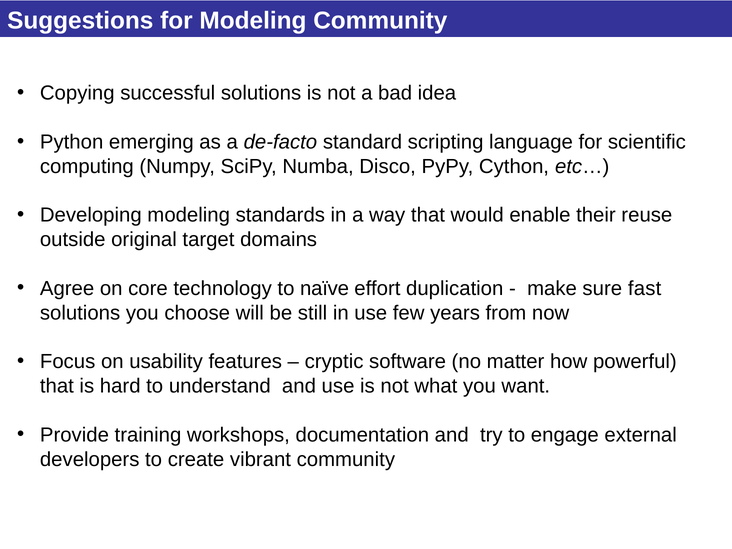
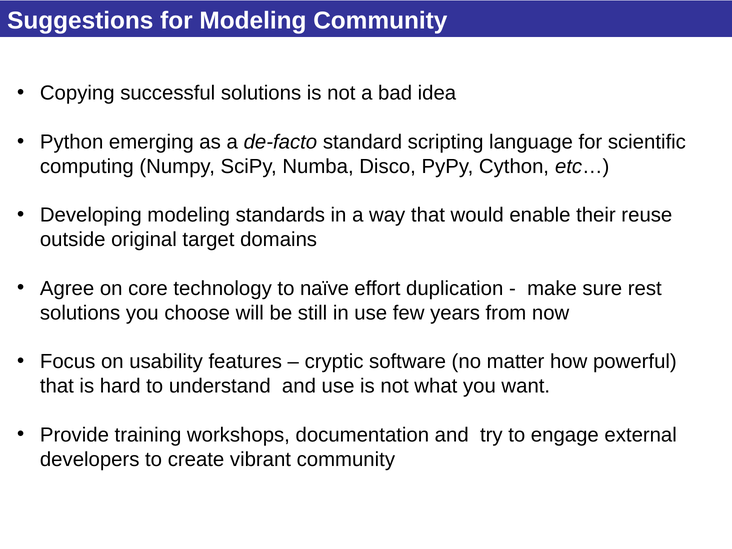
fast: fast -> rest (645, 288)
